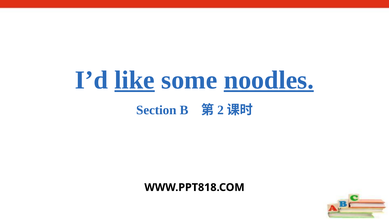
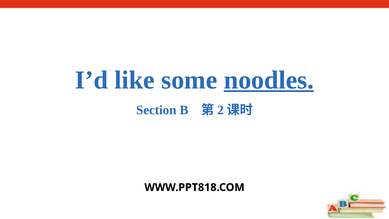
like underline: present -> none (135, 80)
